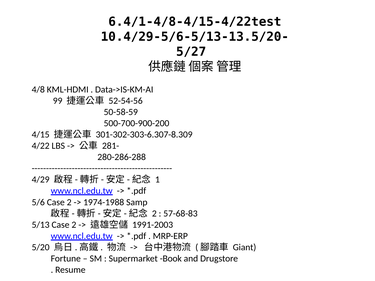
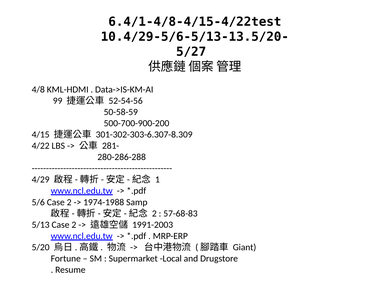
Book: Book -> Local (171, 259)
